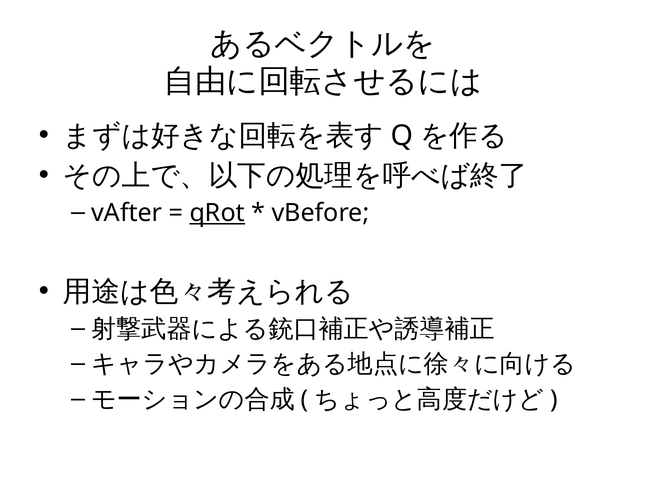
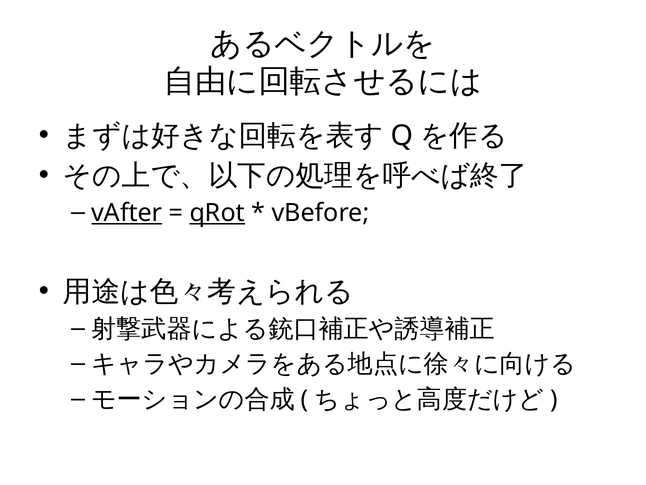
vAfter underline: none -> present (127, 213)
